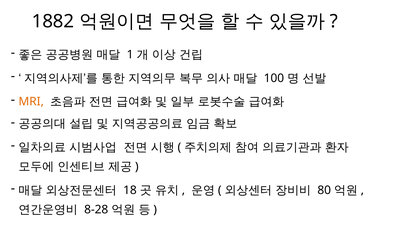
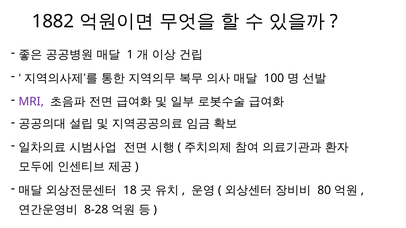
MRI colour: orange -> purple (31, 102)
